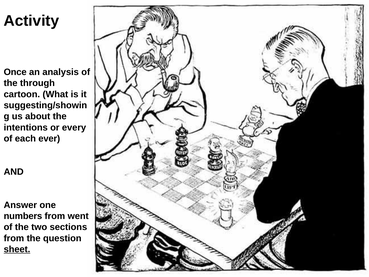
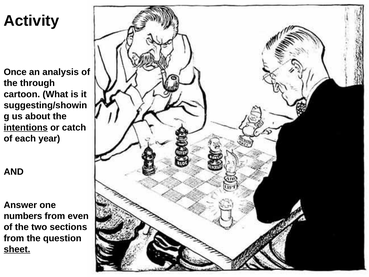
intentions underline: none -> present (26, 127)
every: every -> catch (74, 127)
ever: ever -> year (49, 138)
went: went -> even (78, 216)
